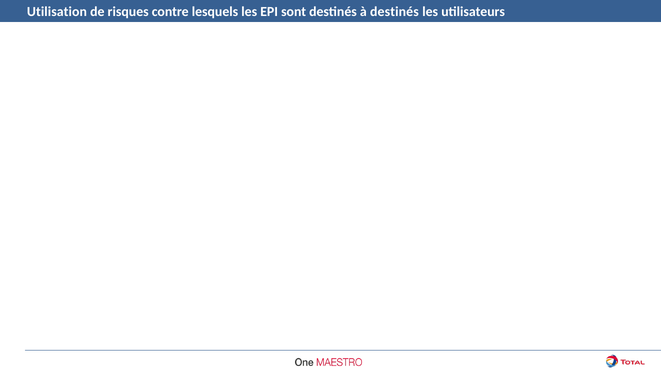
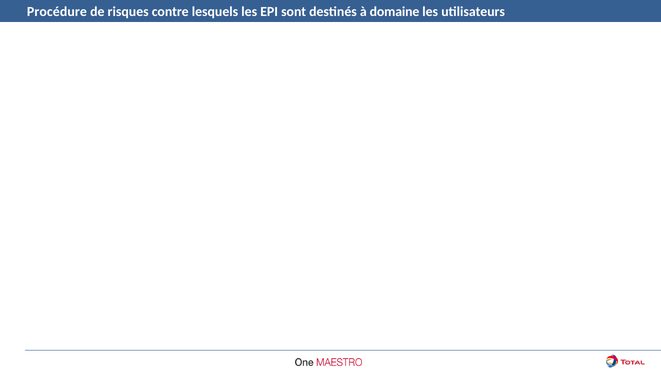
Utilisation: Utilisation -> Procédure (57, 12)
à destinés: destinés -> domaine (395, 12)
